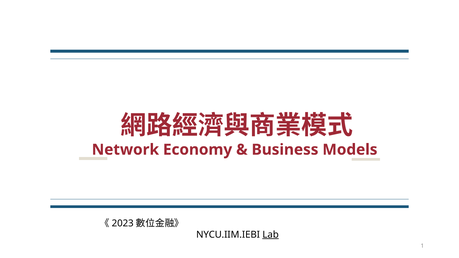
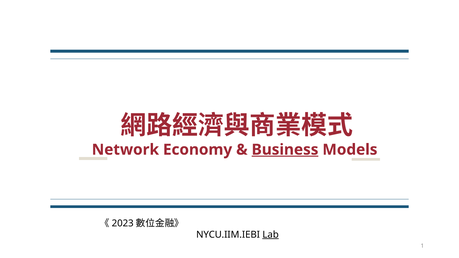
Business underline: none -> present (285, 150)
